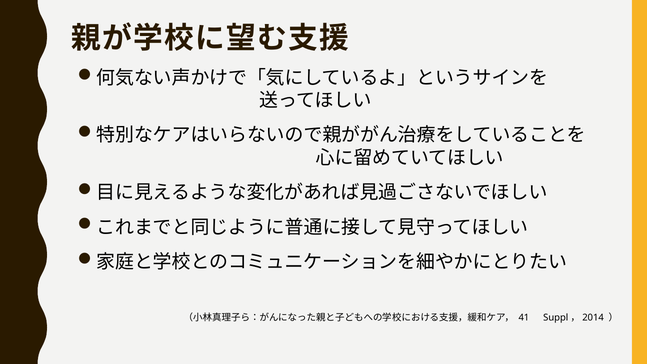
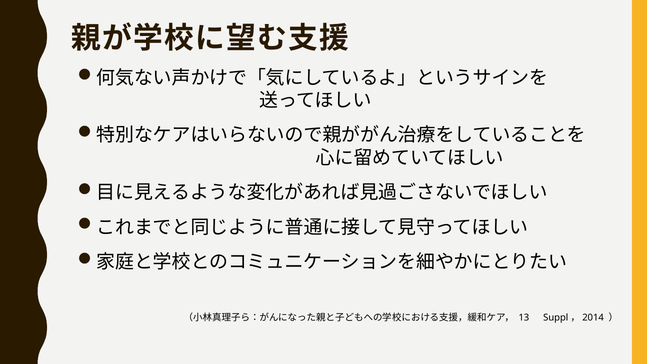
41: 41 -> 13 (524, 318)
